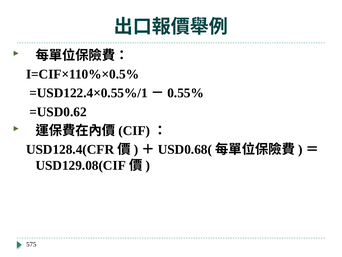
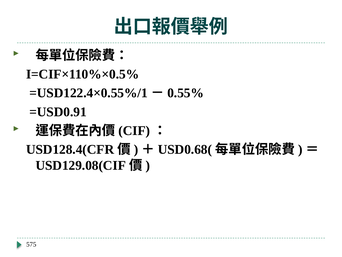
=USD0.62: =USD0.62 -> =USD0.91 (58, 112)
